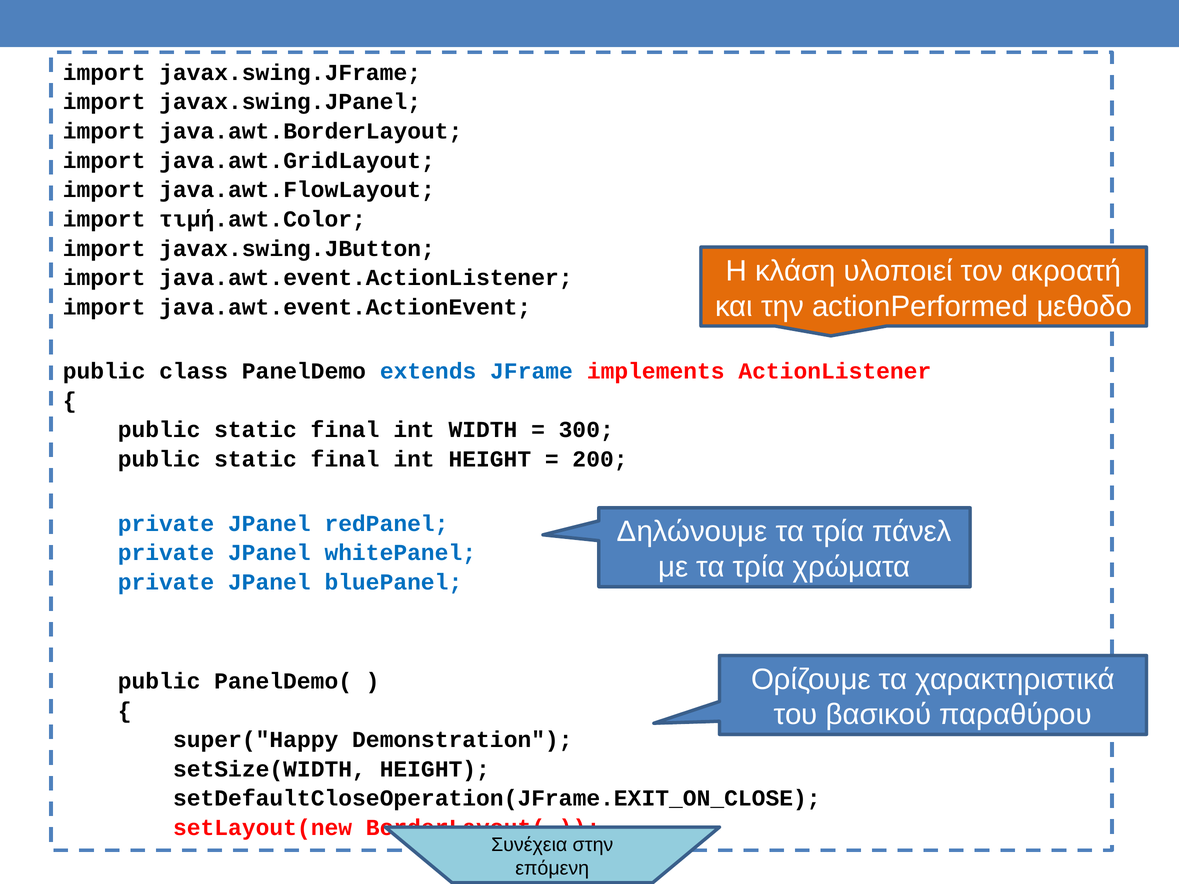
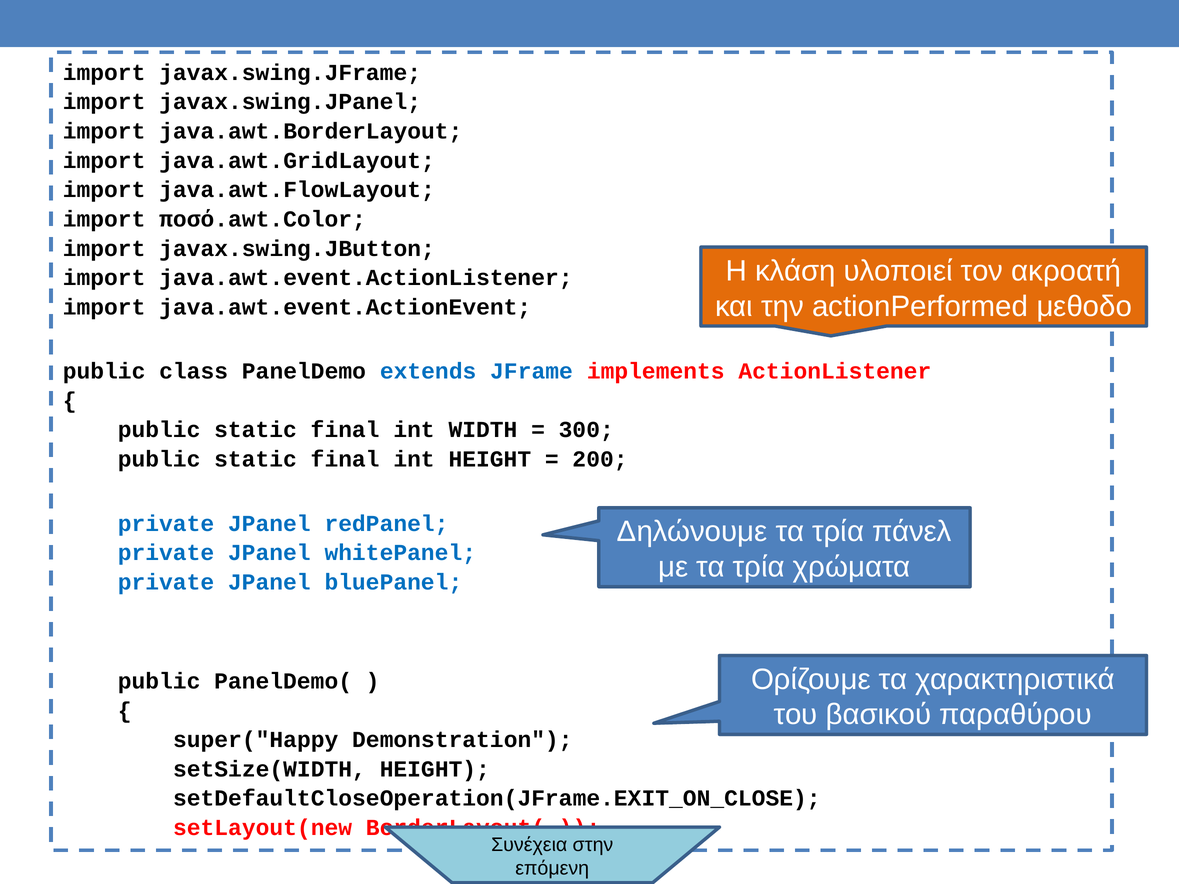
τιμή.awt.Color: τιμή.awt.Color -> ποσό.awt.Color (263, 219)
